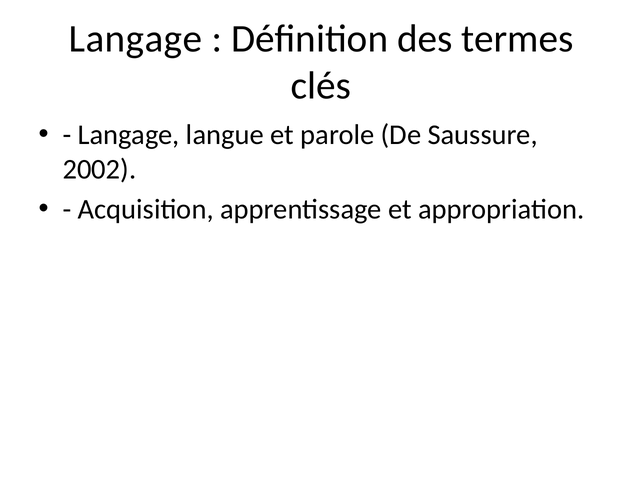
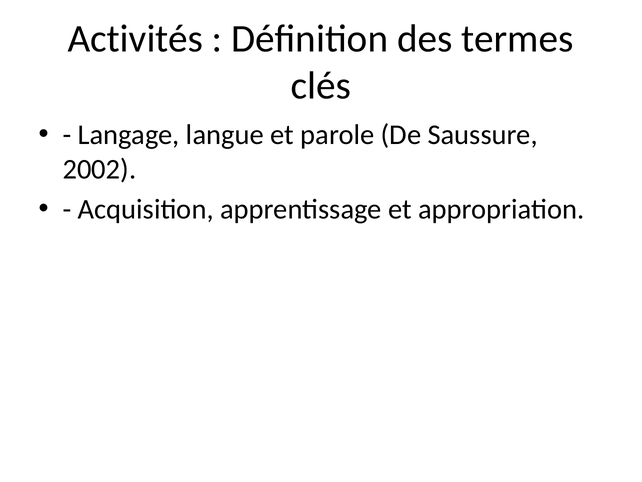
Langage: Langage -> Activités (136, 39)
